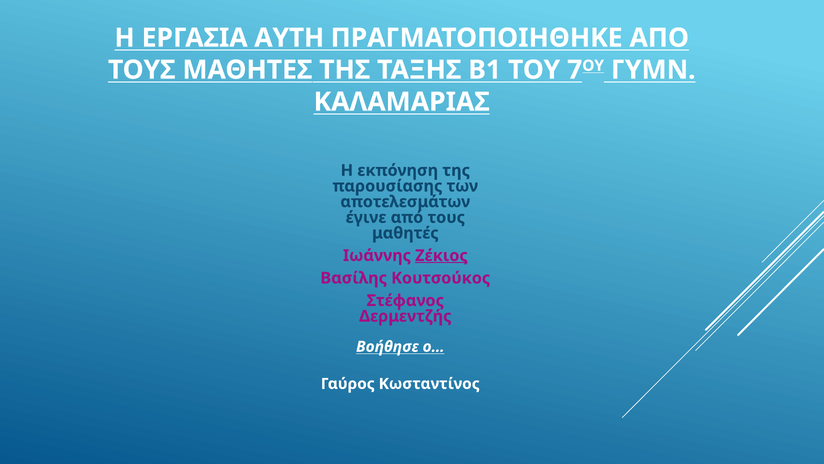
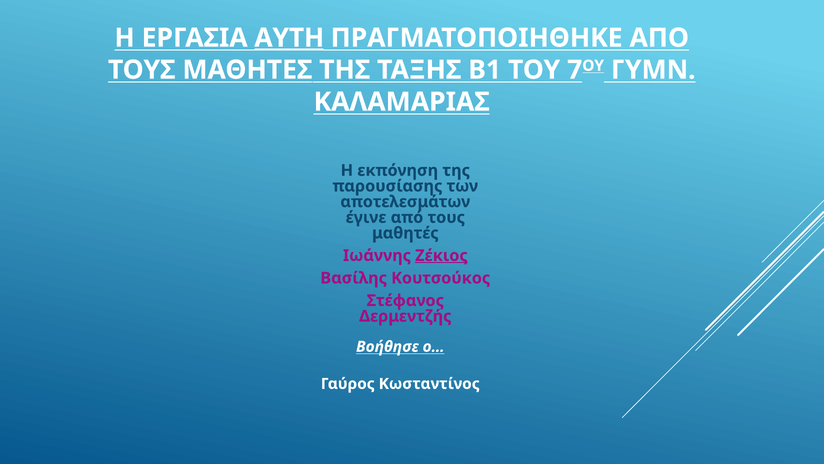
ΑΥΤΗ underline: none -> present (289, 38)
